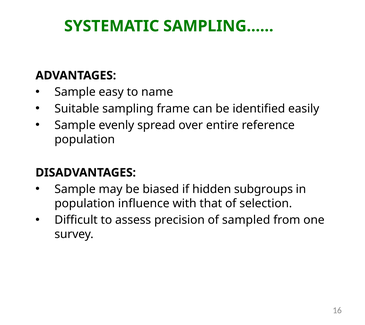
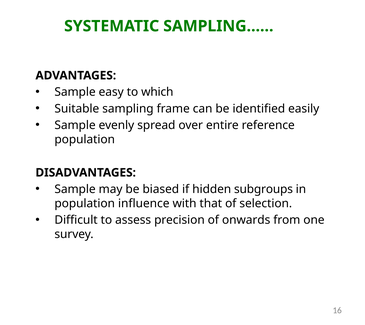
name: name -> which (157, 92)
sampled: sampled -> onwards (246, 220)
